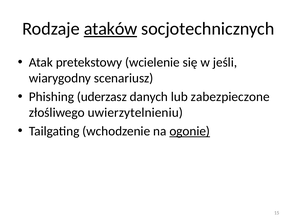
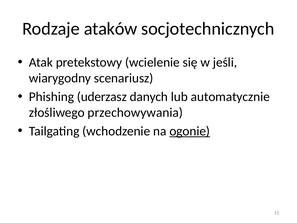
ataków underline: present -> none (110, 29)
zabezpieczone: zabezpieczone -> automatycznie (230, 97)
uwierzytelnieniu: uwierzytelnieniu -> przechowywania (135, 112)
